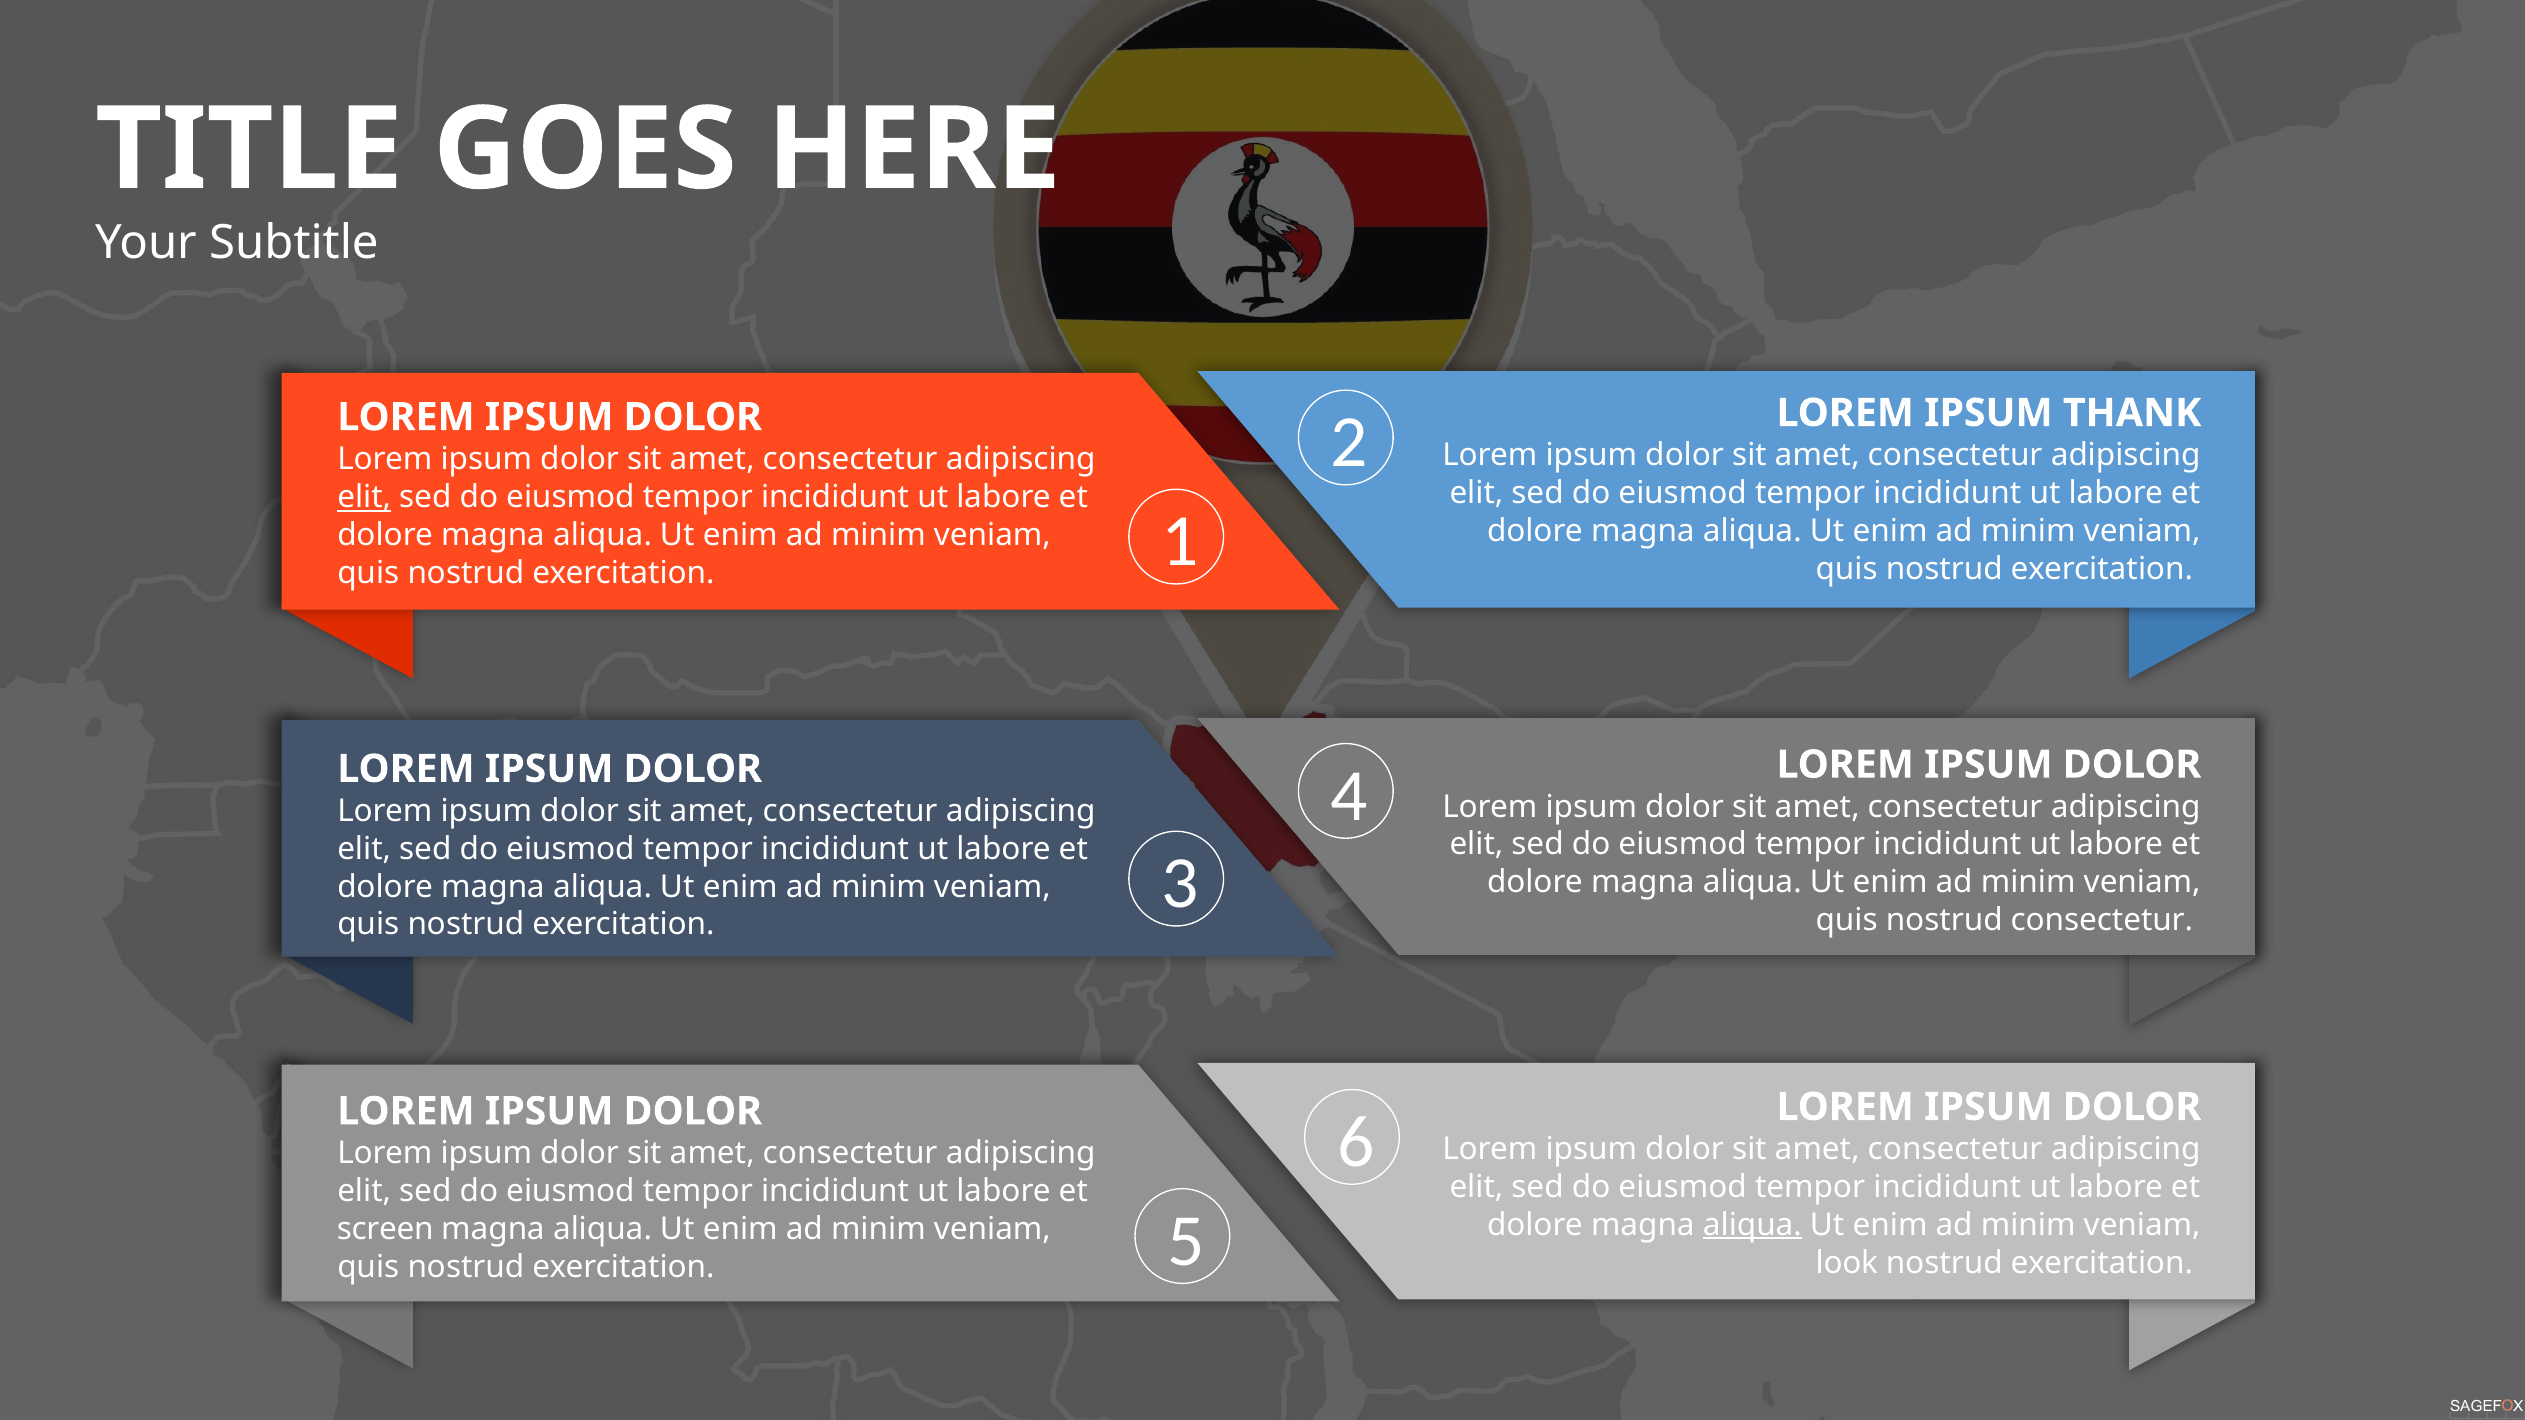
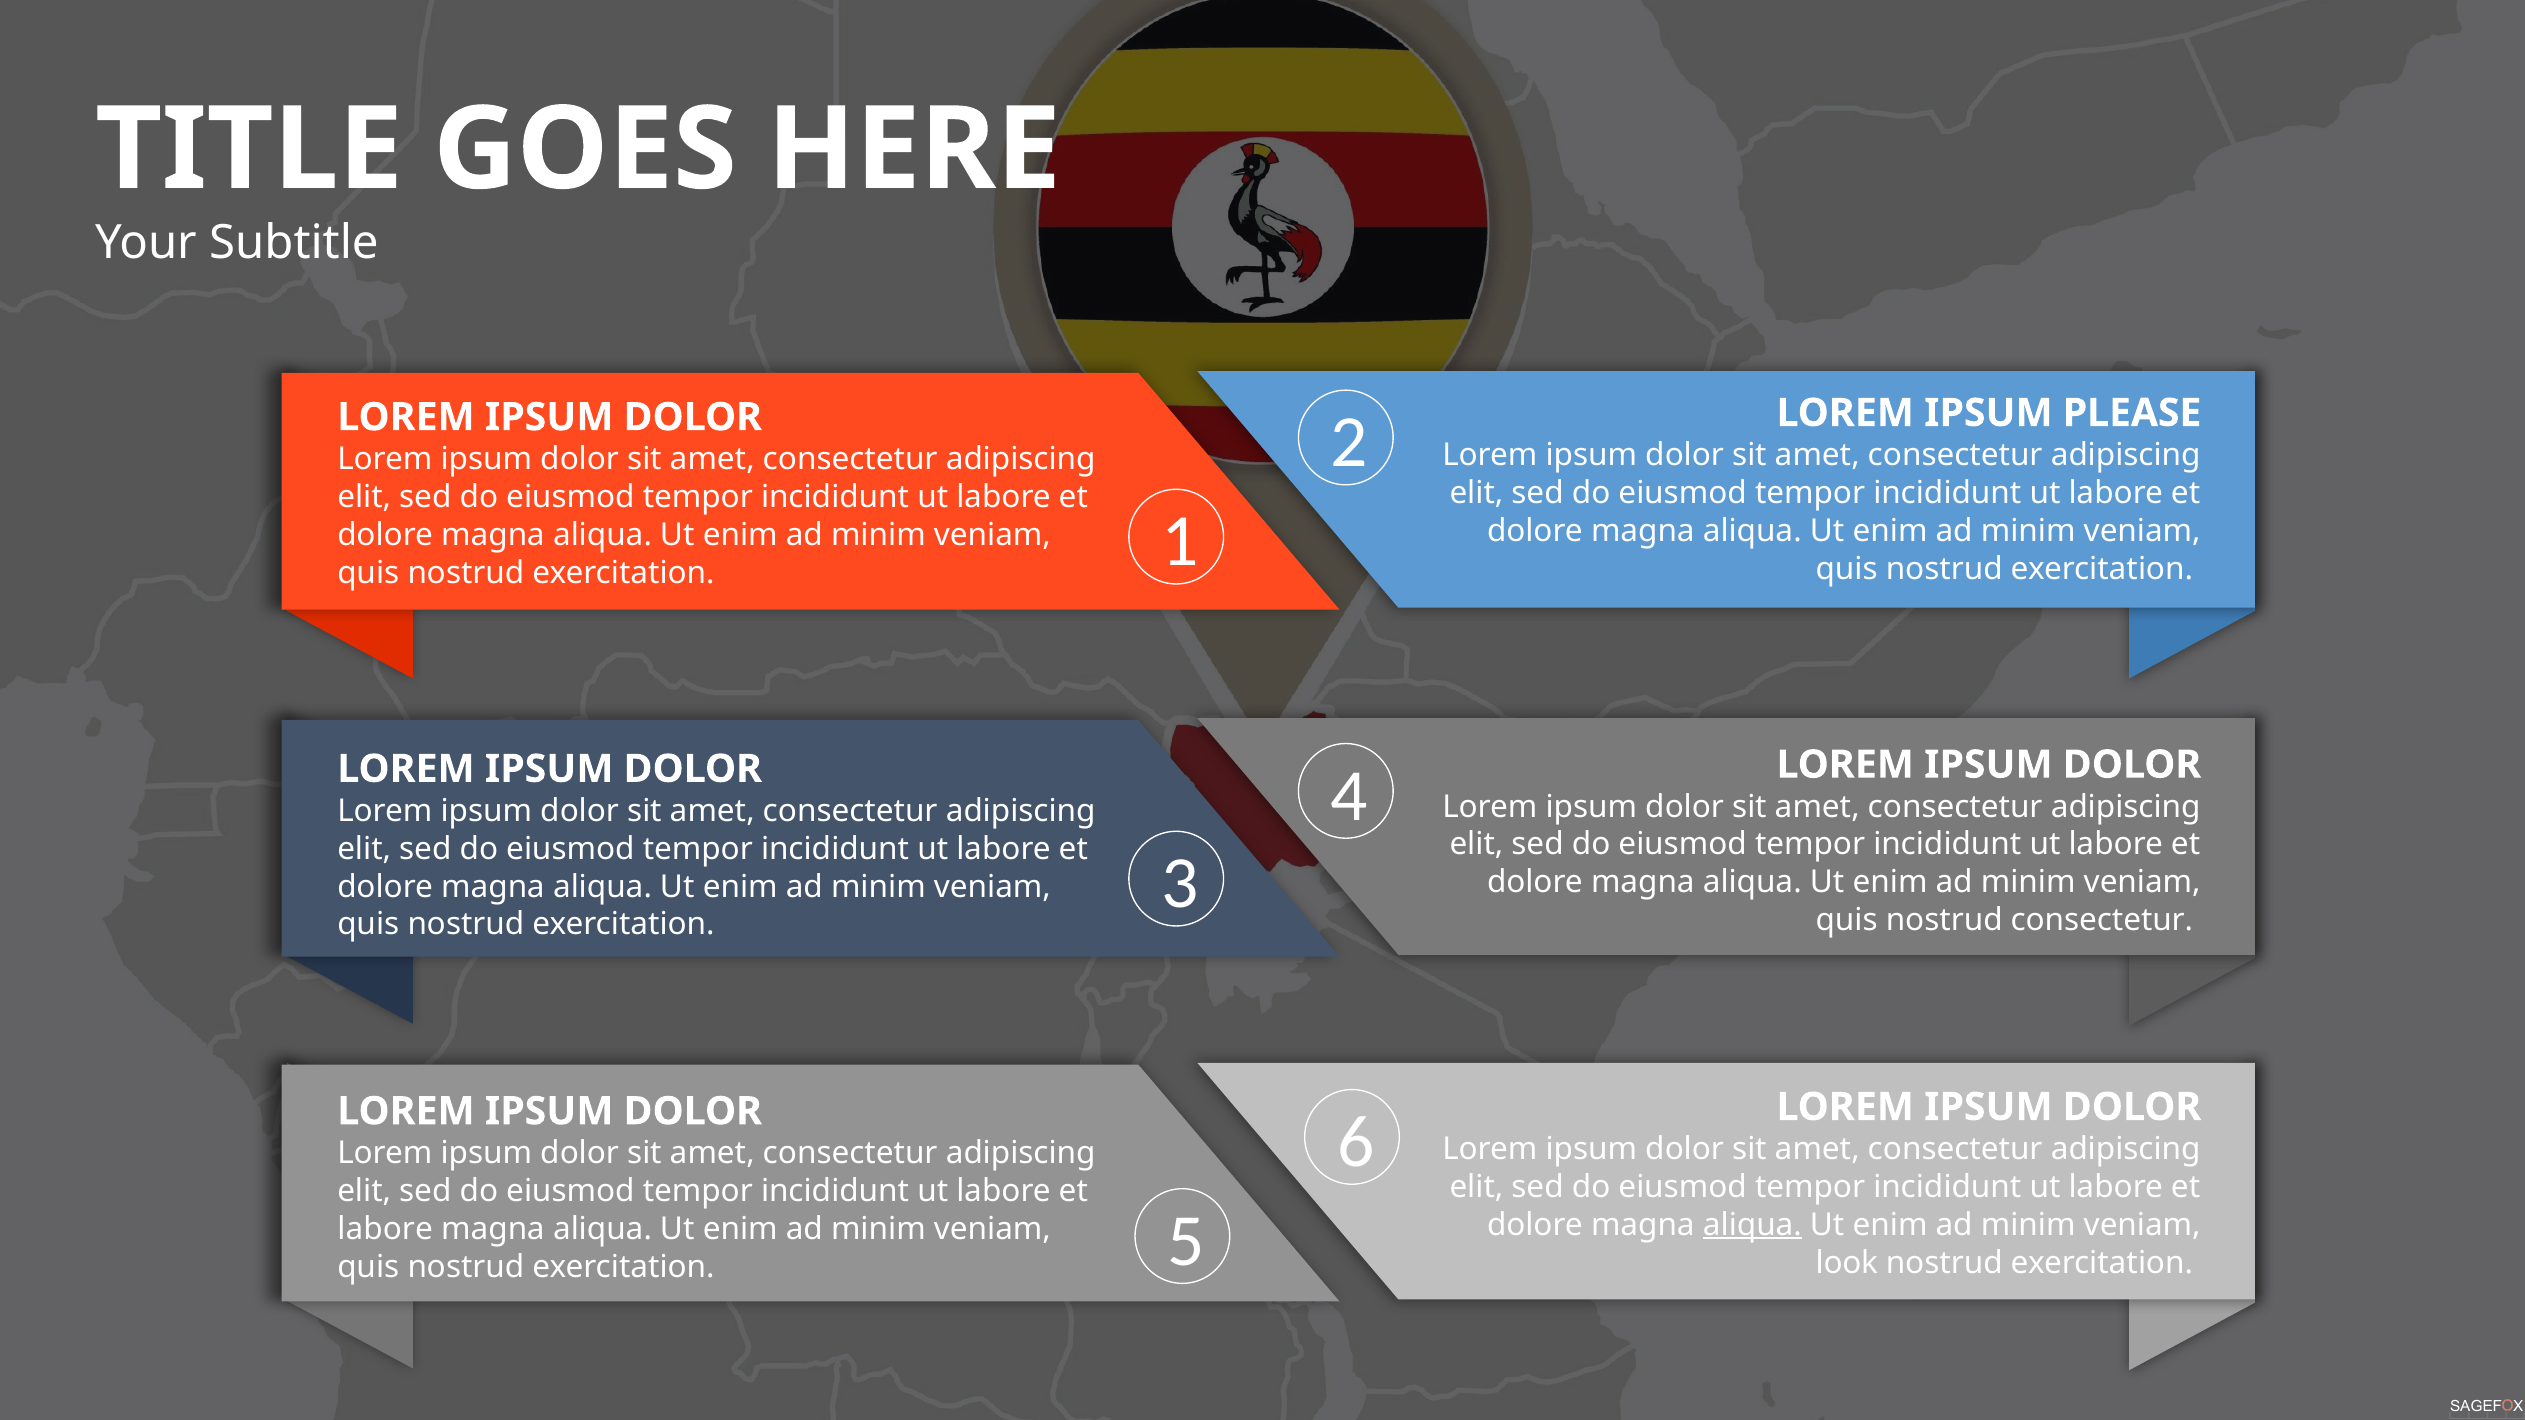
THANK: THANK -> PLEASE (2132, 413)
elit underline: present -> none (364, 497)
screen: screen -> labore (385, 1229)
